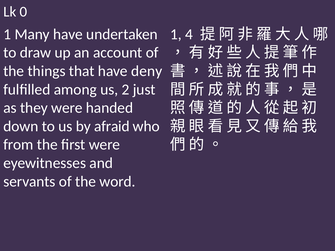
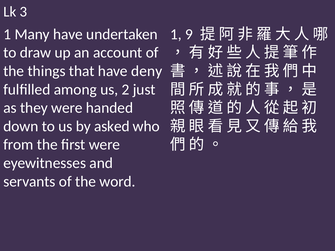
0: 0 -> 3 (23, 12)
4: 4 -> 9 (189, 34)
afraid: afraid -> asked (112, 126)
